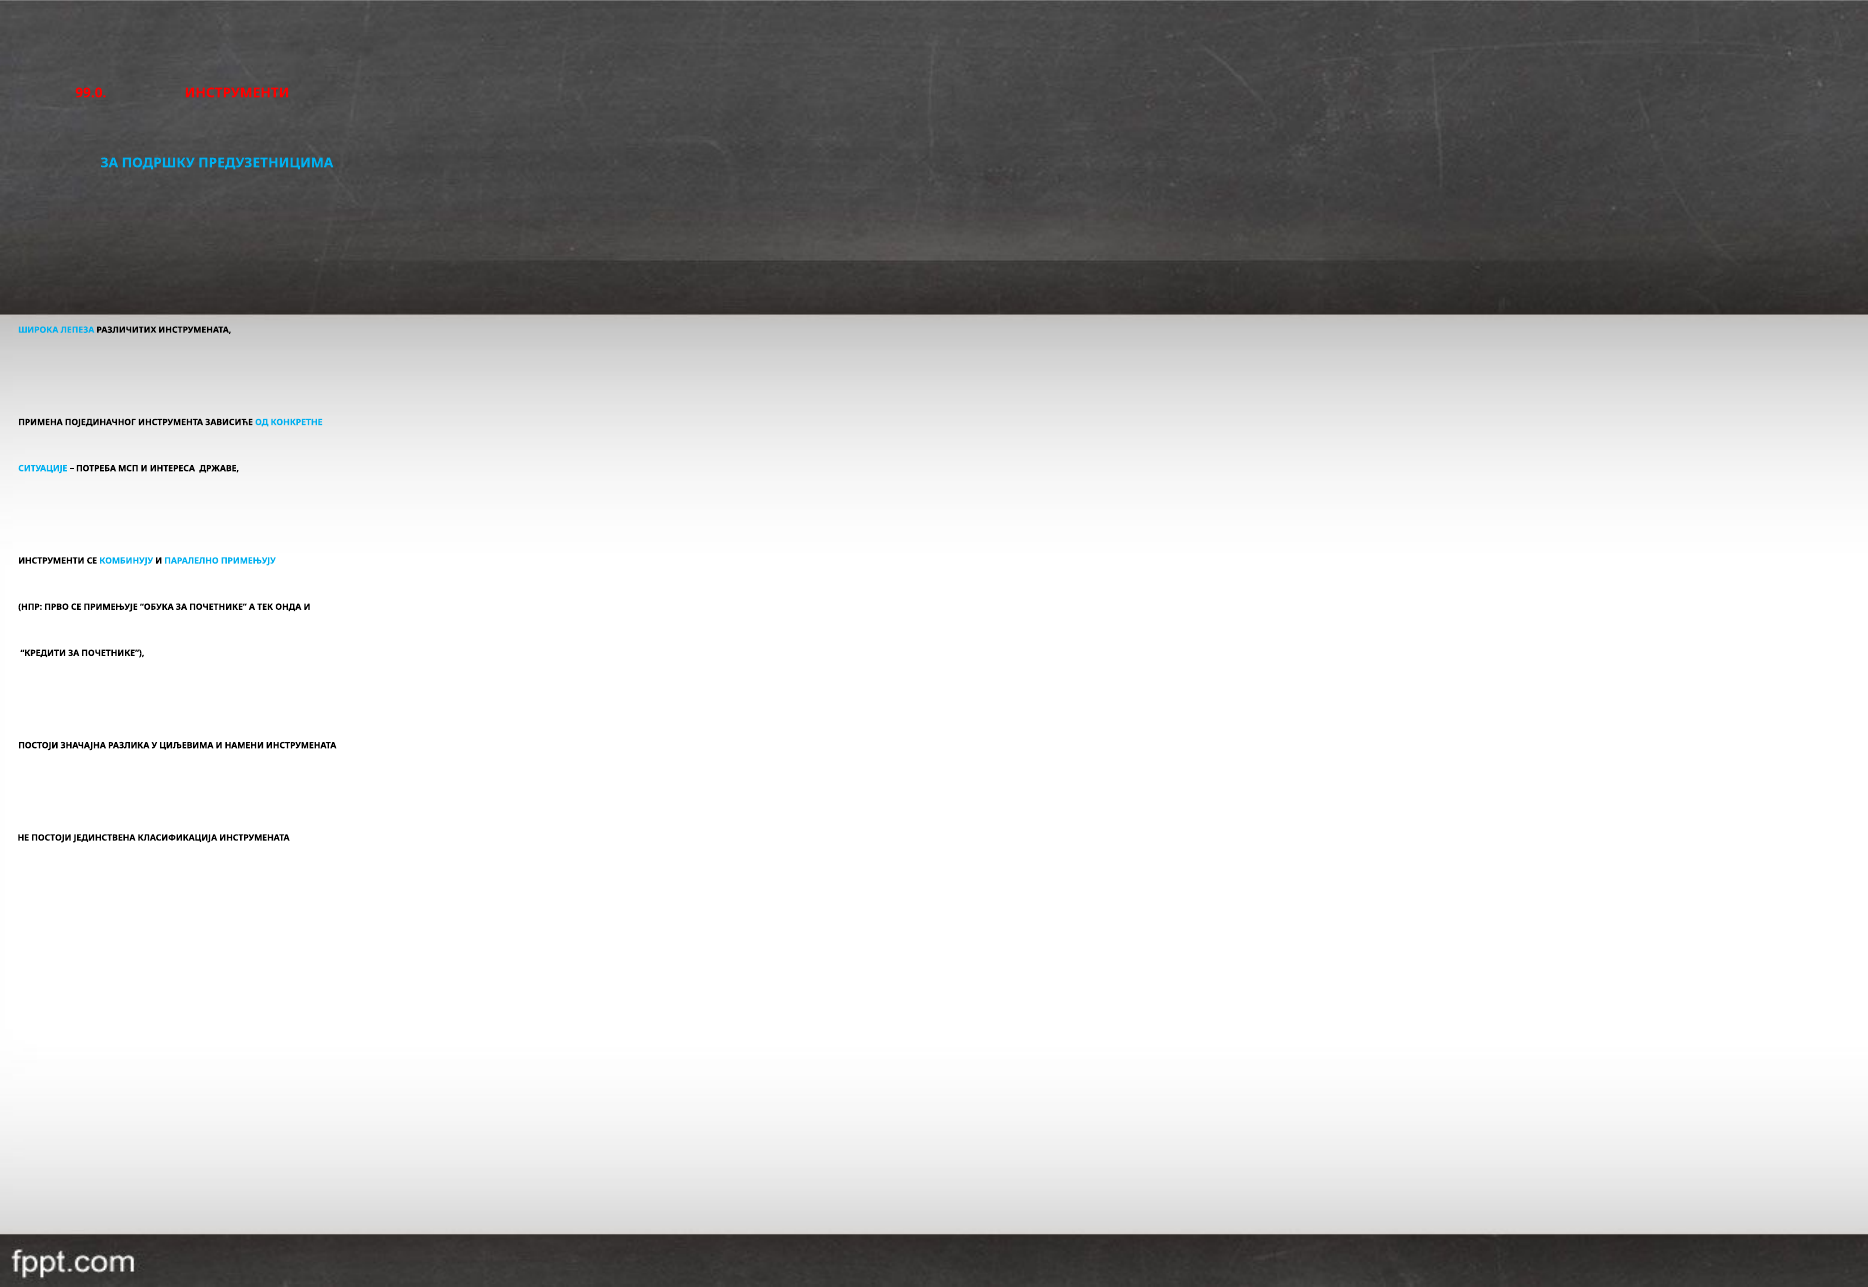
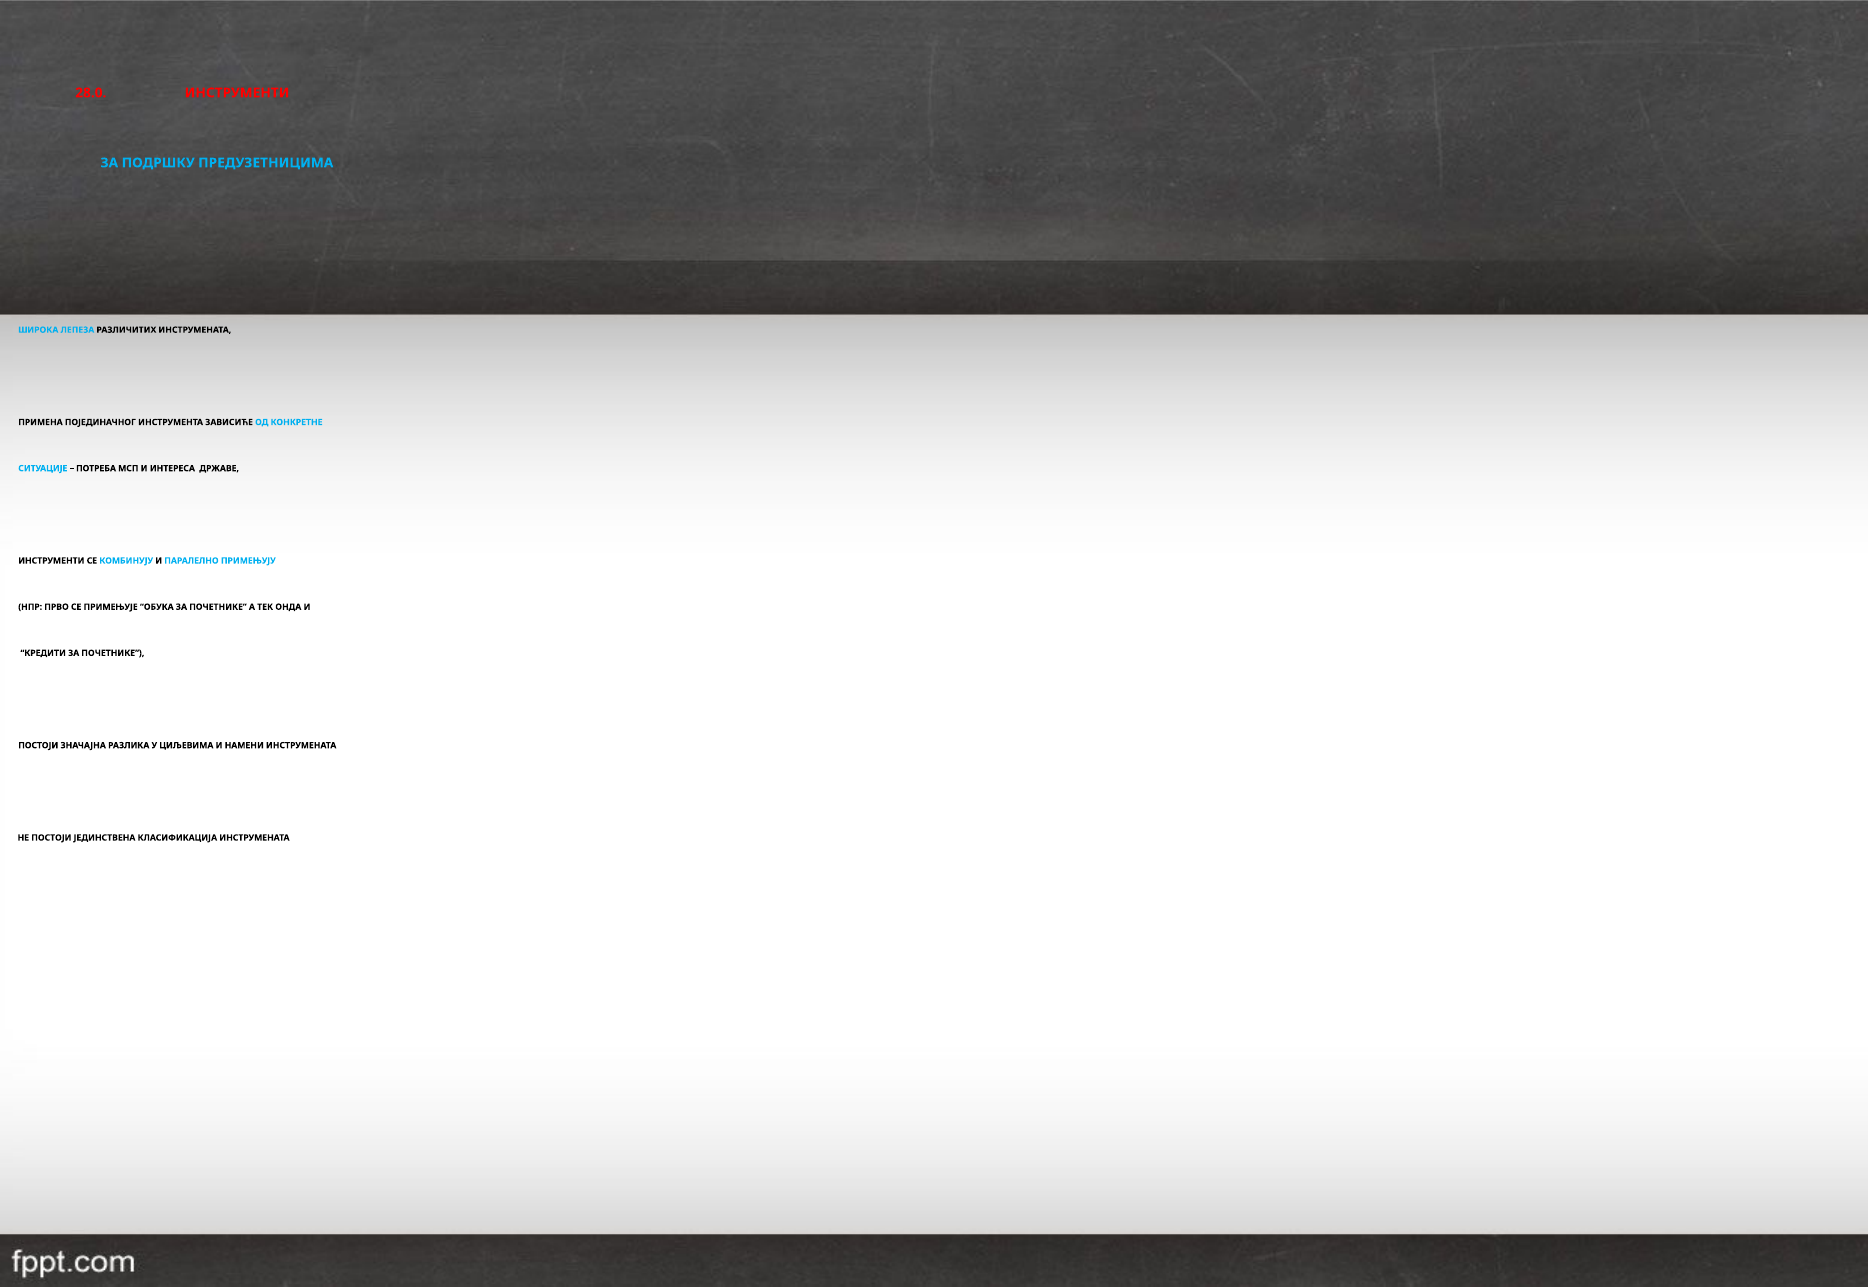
99.0: 99.0 -> 28.0 (91, 93)
